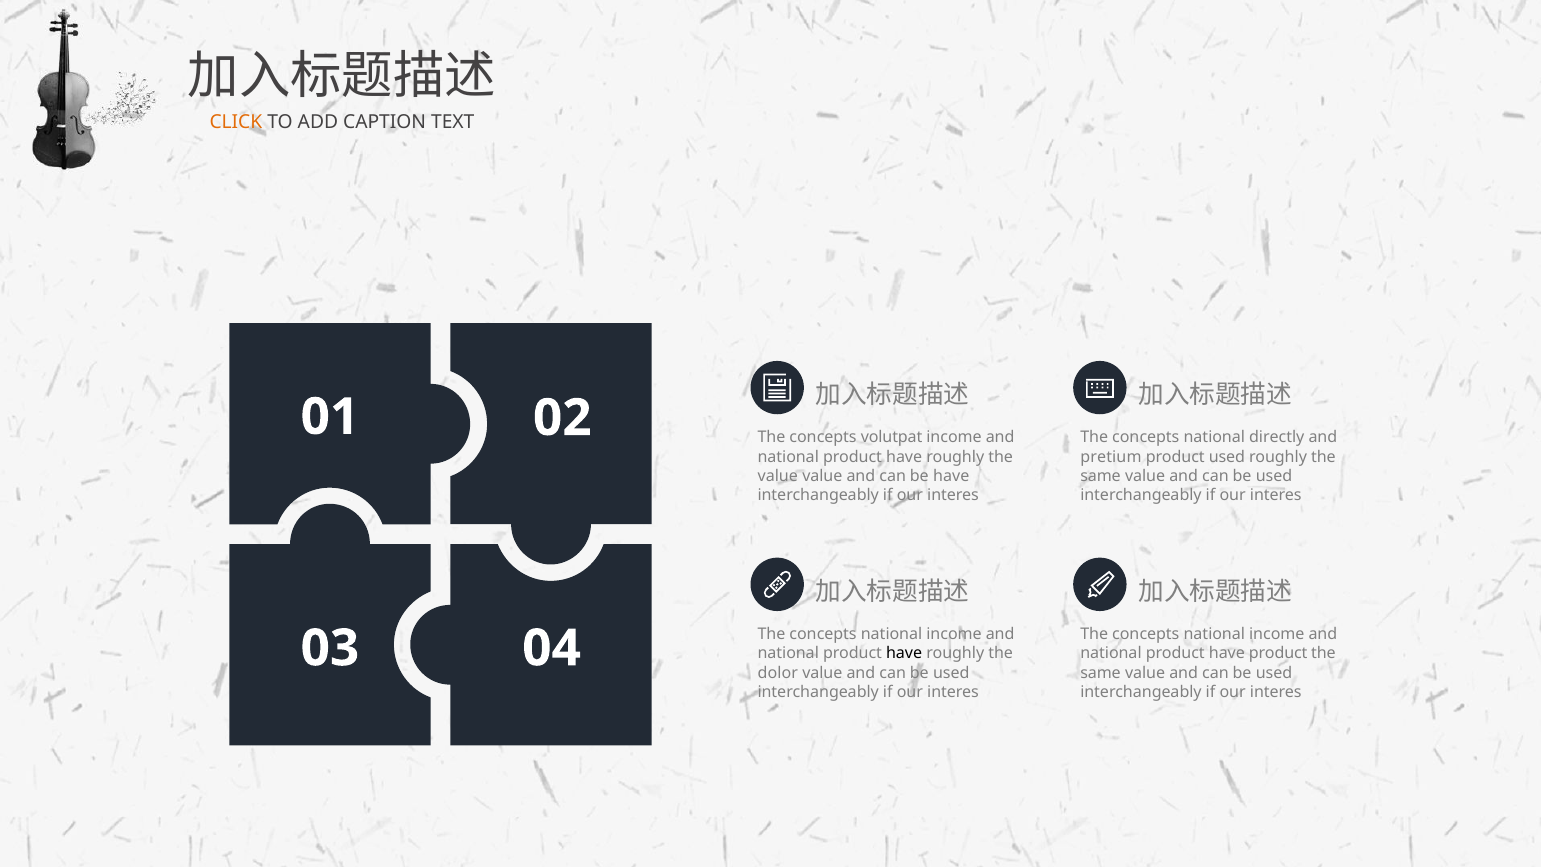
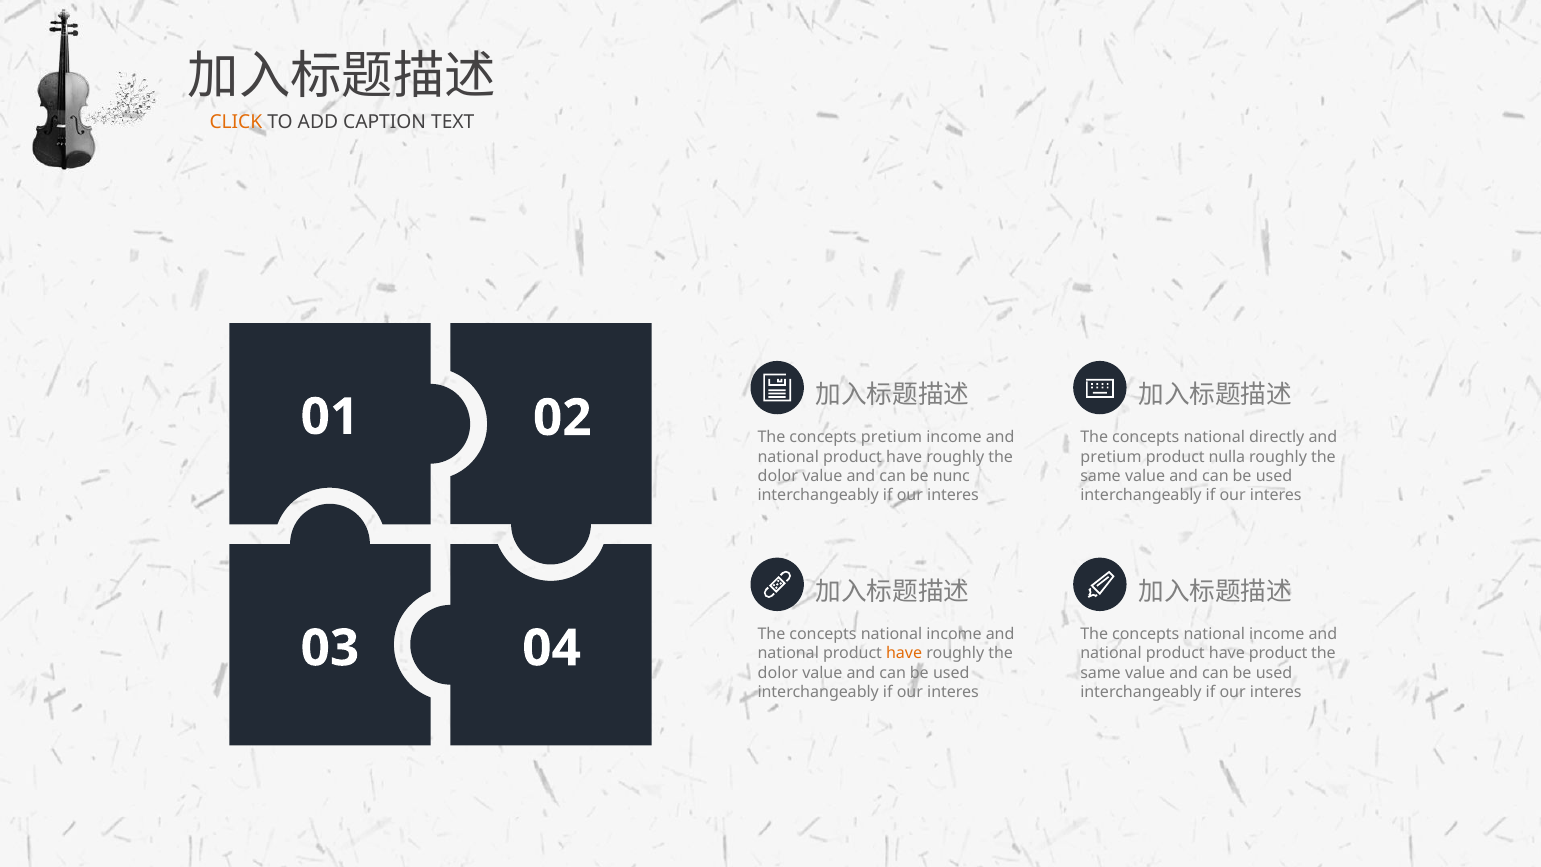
concepts volutpat: volutpat -> pretium (891, 438)
product used: used -> nulla (1227, 457)
value: value -> dolor (778, 476)
be have: have -> nunc (951, 476)
have colour: black -> orange (904, 654)
